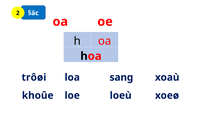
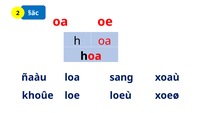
trôøi: trôøi -> ñaàu (34, 77)
